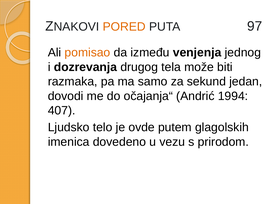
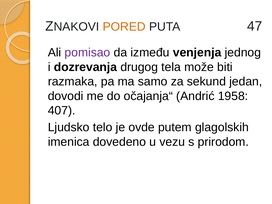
97: 97 -> 47 (255, 26)
pomisao colour: orange -> purple (87, 53)
1994: 1994 -> 1958 (233, 96)
